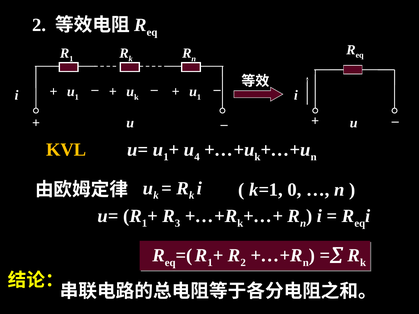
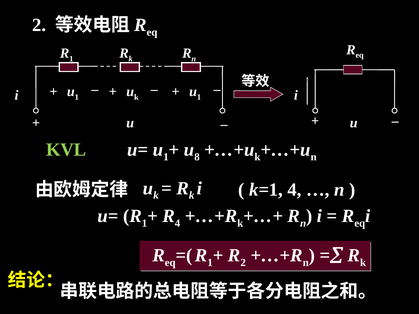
KVL colour: yellow -> light green (66, 150)
4: 4 -> 8 (197, 157)
k=1 0: 0 -> 4 (295, 190)
3: 3 -> 4 (178, 223)
